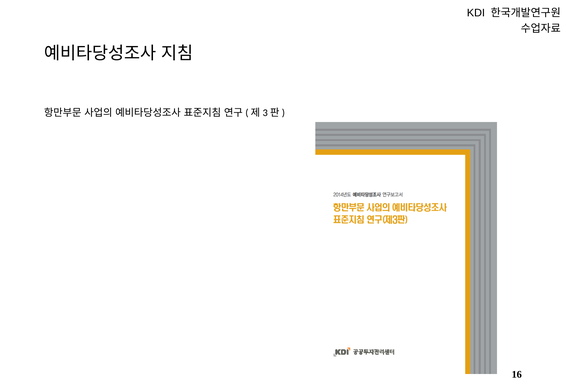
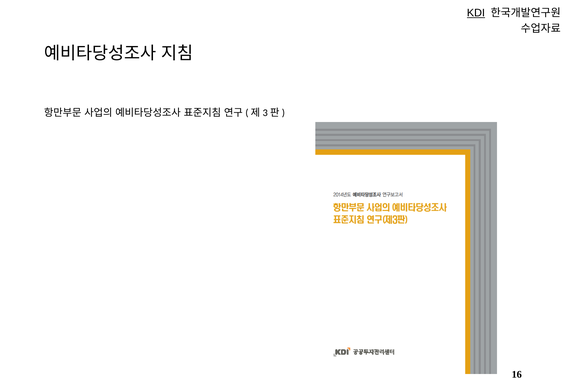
KDI underline: none -> present (476, 13)
